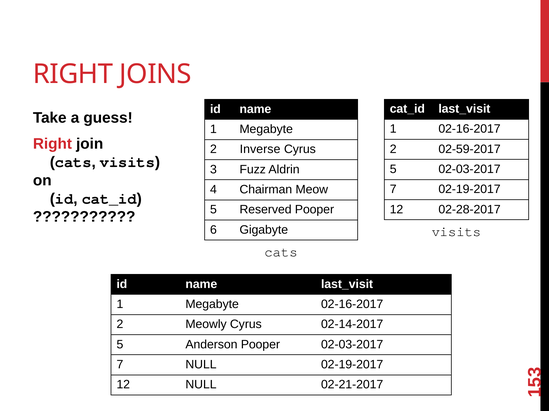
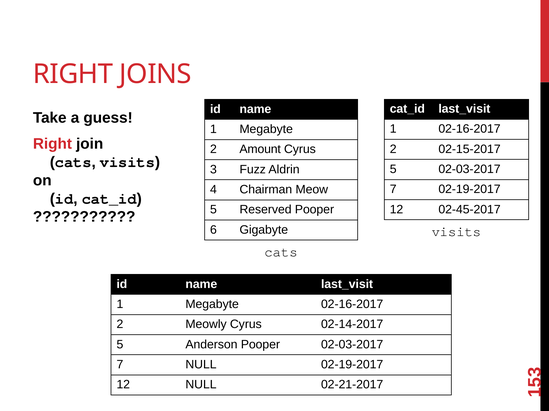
02-59-2017: 02-59-2017 -> 02-15-2017 (470, 149)
Inverse: Inverse -> Amount (260, 150)
02-28-2017: 02-28-2017 -> 02-45-2017 (470, 210)
